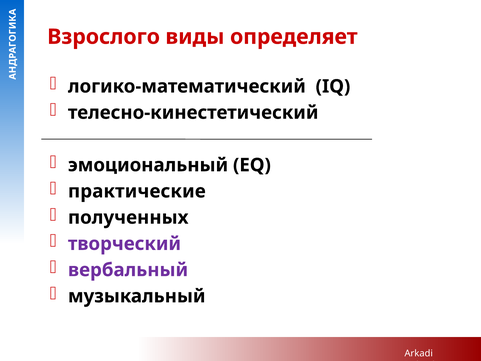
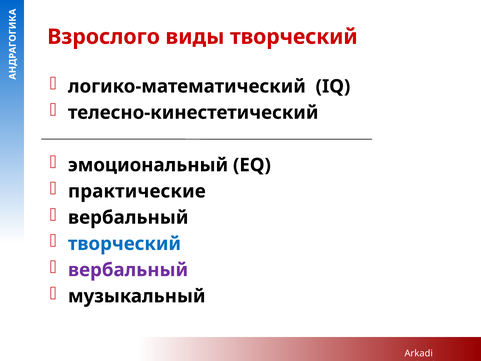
виды определяет: определяет -> творческий (294, 37)
полученных: полученных -> вербальный (128, 217)
творческий colour: purple -> blue (124, 244)
